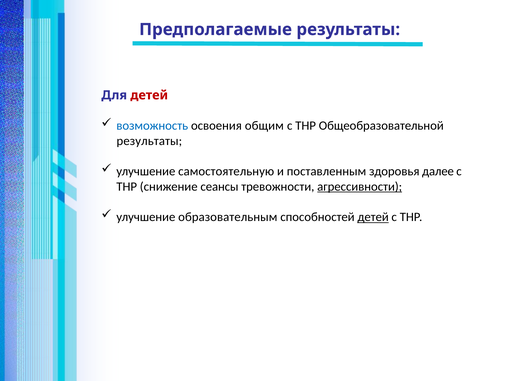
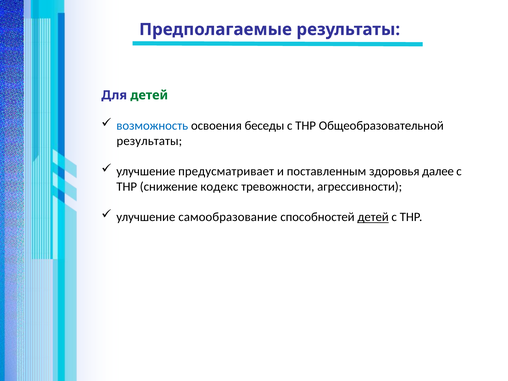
детей colour: red -> green (149, 95)
общим: общим -> беседы (264, 126)
самостоятельную: самостоятельную -> предусматривает (226, 171)
сеансы: сеансы -> кодекс (219, 187)
агрессивности underline: present -> none (360, 187)
образовательным: образовательным -> самообразование (228, 217)
